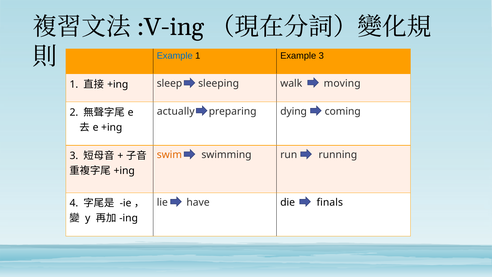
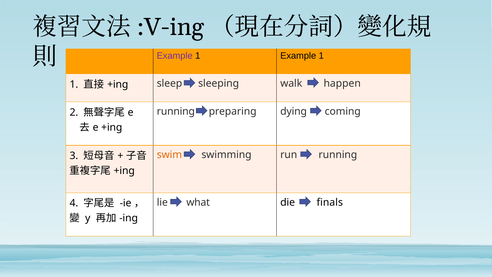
Example colour: blue -> purple (175, 56)
1 Example 3: 3 -> 1 (321, 56)
moving: moving -> happen (342, 83)
actually: actually -> running (176, 111)
have: have -> what (198, 202)
